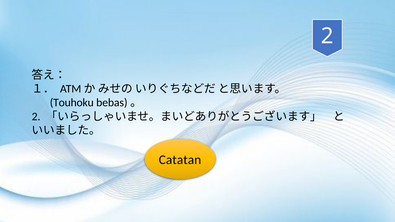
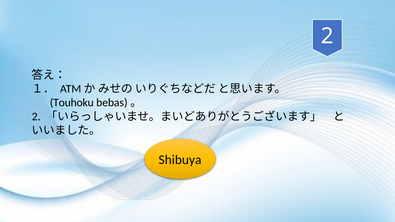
Catatan: Catatan -> Shibuya (180, 160)
